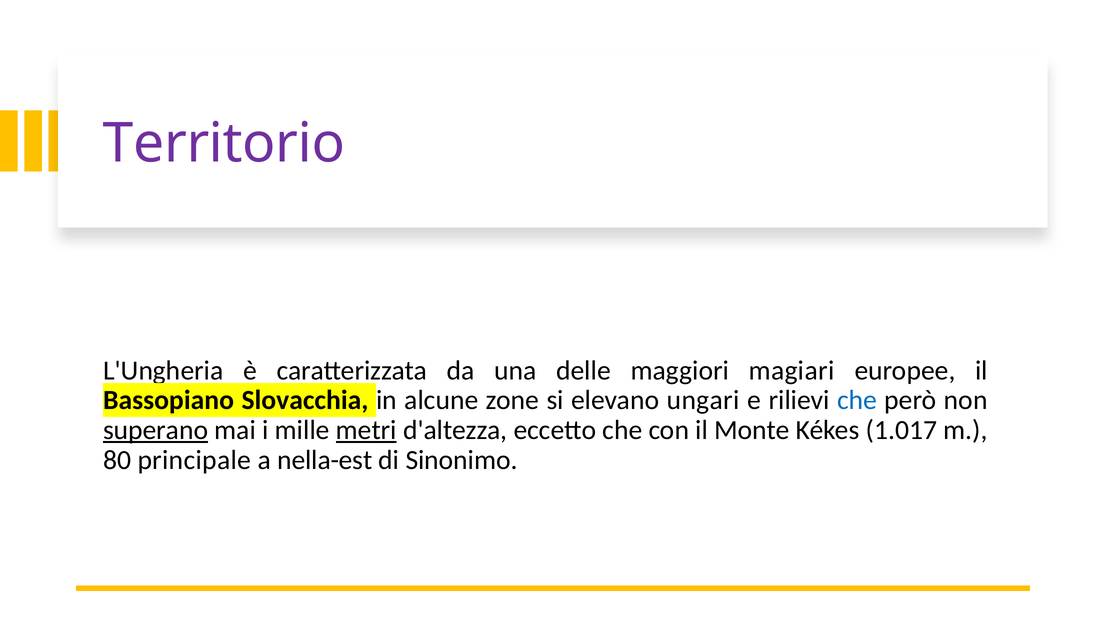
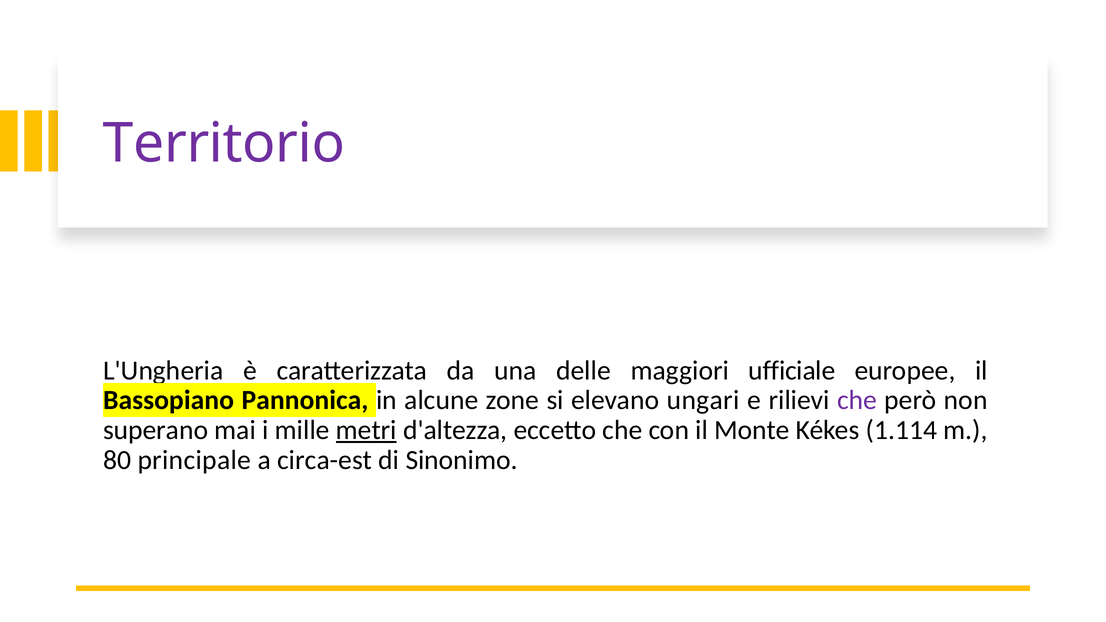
magiari: magiari -> ufficiale (792, 371)
Slovacchia: Slovacchia -> Pannonica (305, 400)
che colour: blue -> purple (857, 400)
superano underline: present -> none (156, 430)
1.017: 1.017 -> 1.114 (901, 430)
nella-est: nella-est -> circa-est (325, 460)
